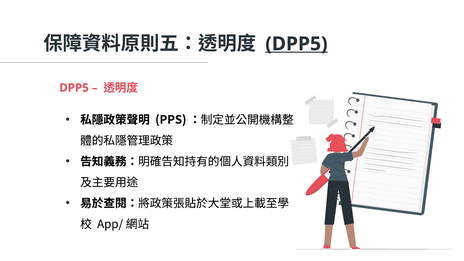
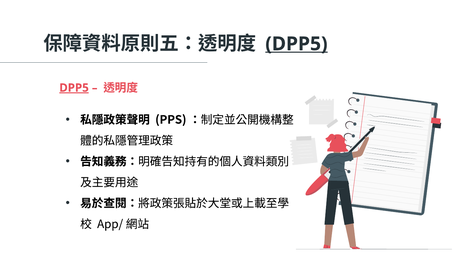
DPP5 underline: none -> present (74, 88)
